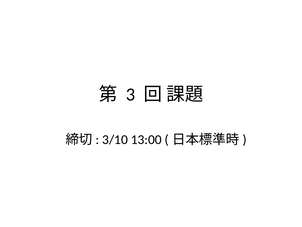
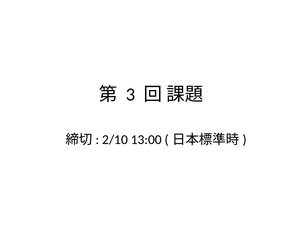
3/10: 3/10 -> 2/10 (115, 139)
